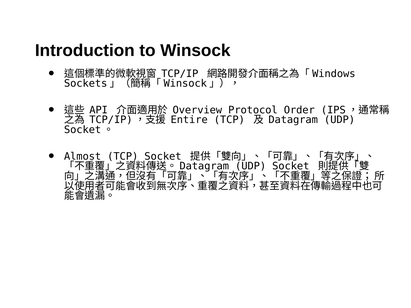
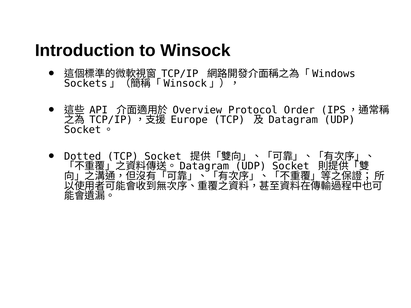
Entire: Entire -> Europe (189, 120)
Almost: Almost -> Dotted (83, 156)
